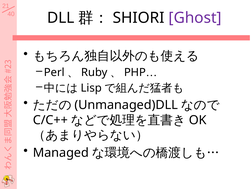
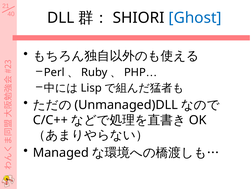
Ghost colour: purple -> blue (195, 18)
